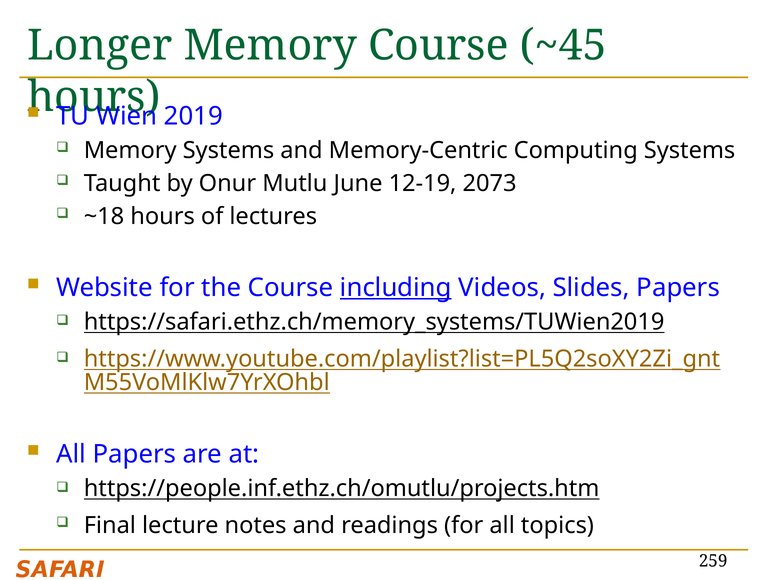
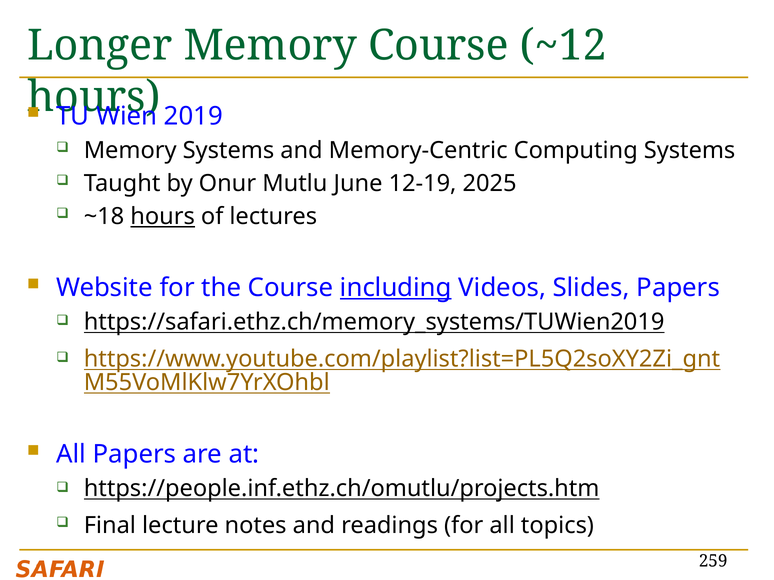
~45: ~45 -> ~12 (563, 46)
2073: 2073 -> 2025 (490, 184)
hours underline: none -> present (163, 217)
